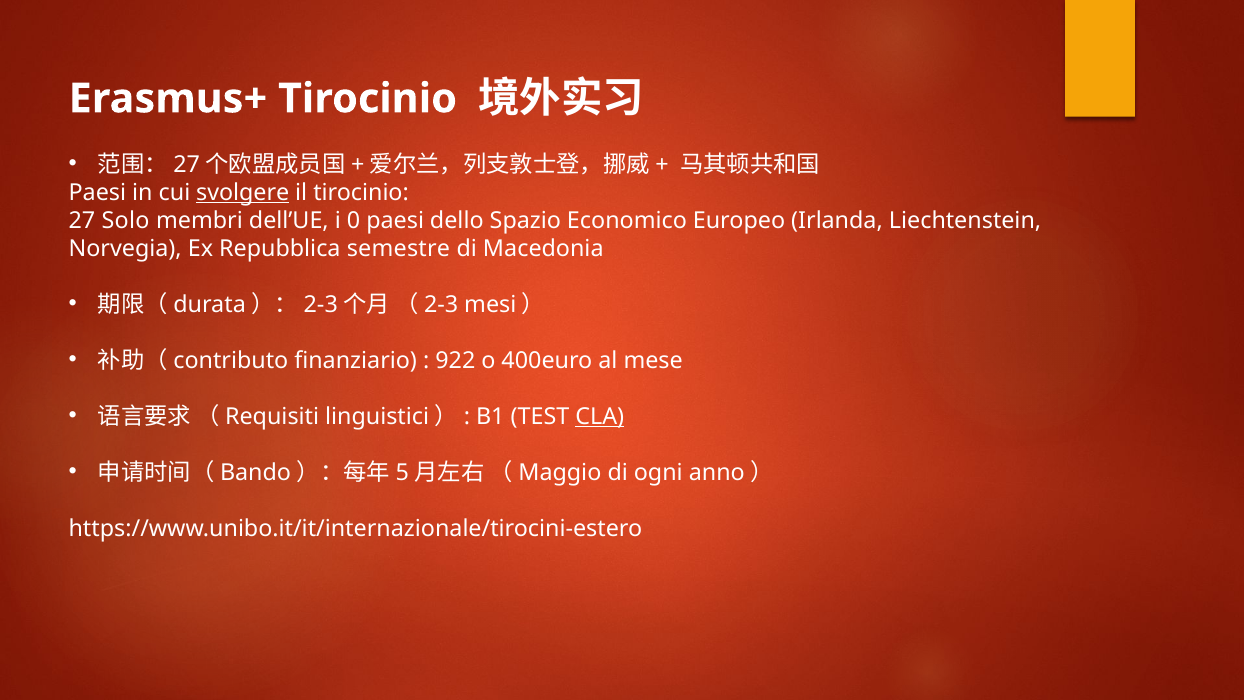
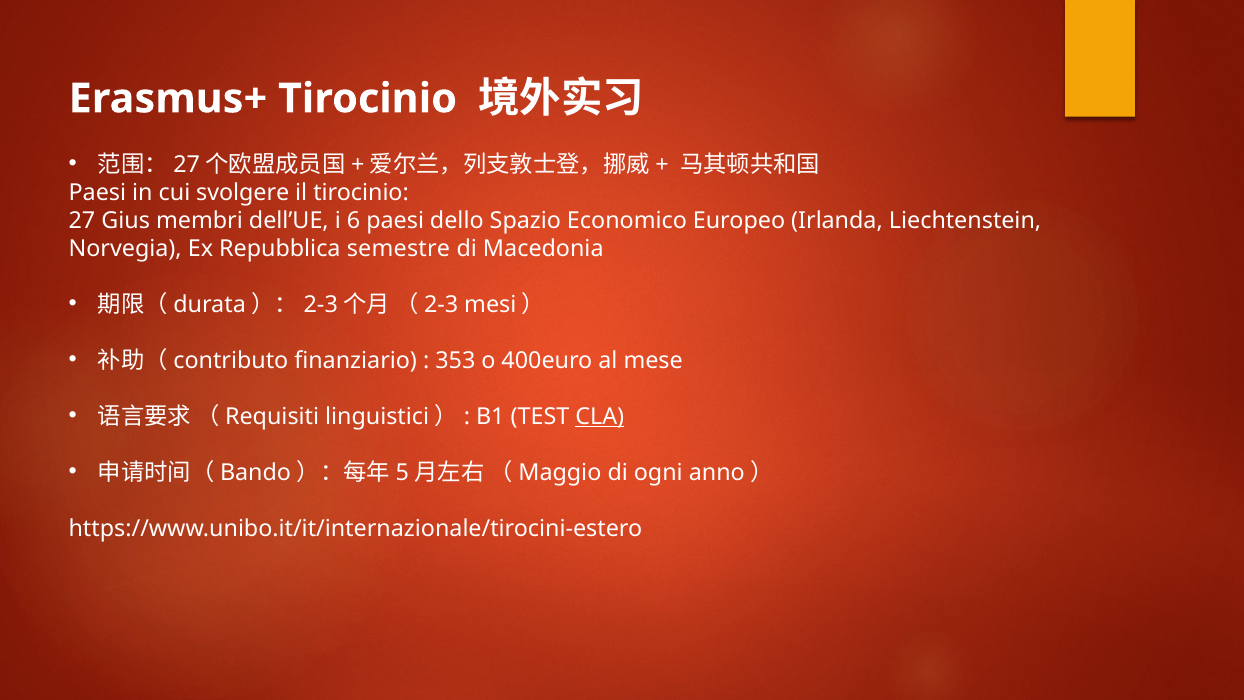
svolgere underline: present -> none (243, 192)
Solo: Solo -> Gius (126, 220)
0: 0 -> 6 (354, 220)
922: 922 -> 353 (455, 360)
